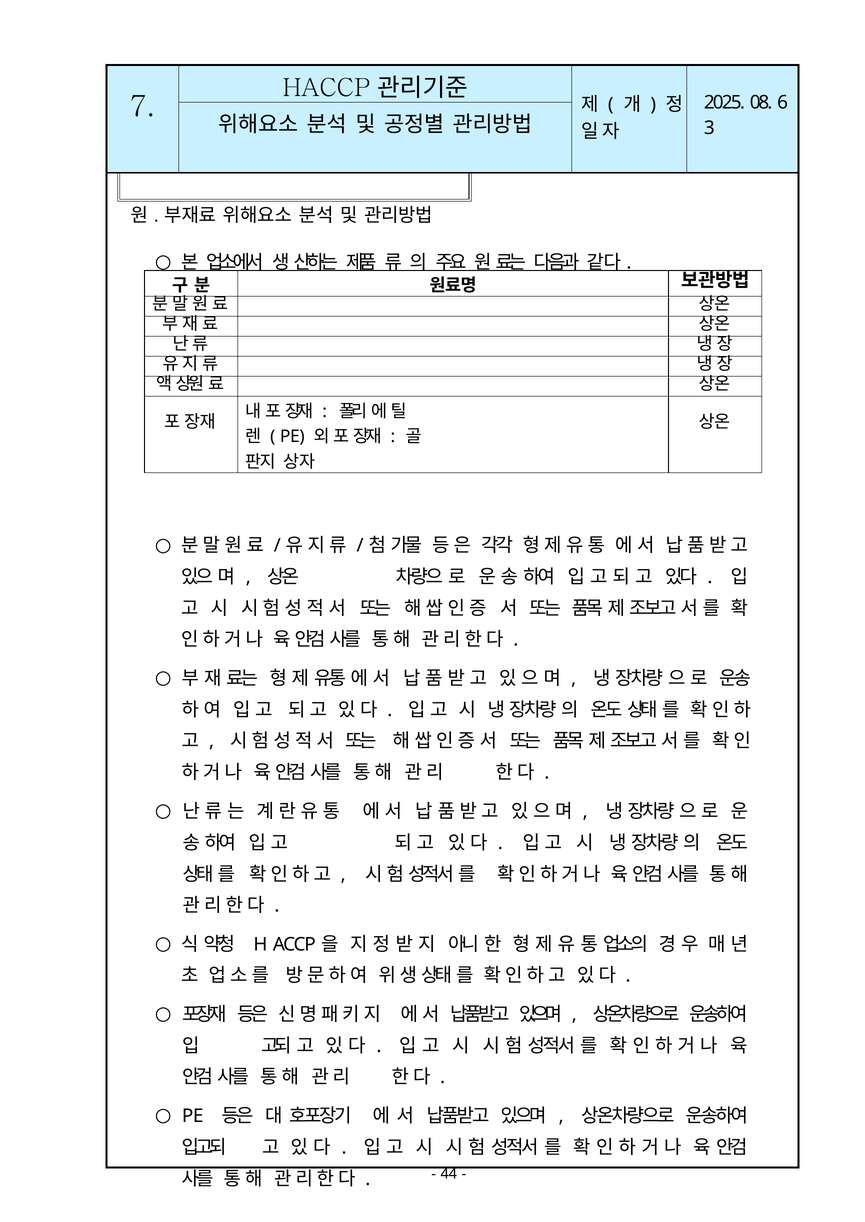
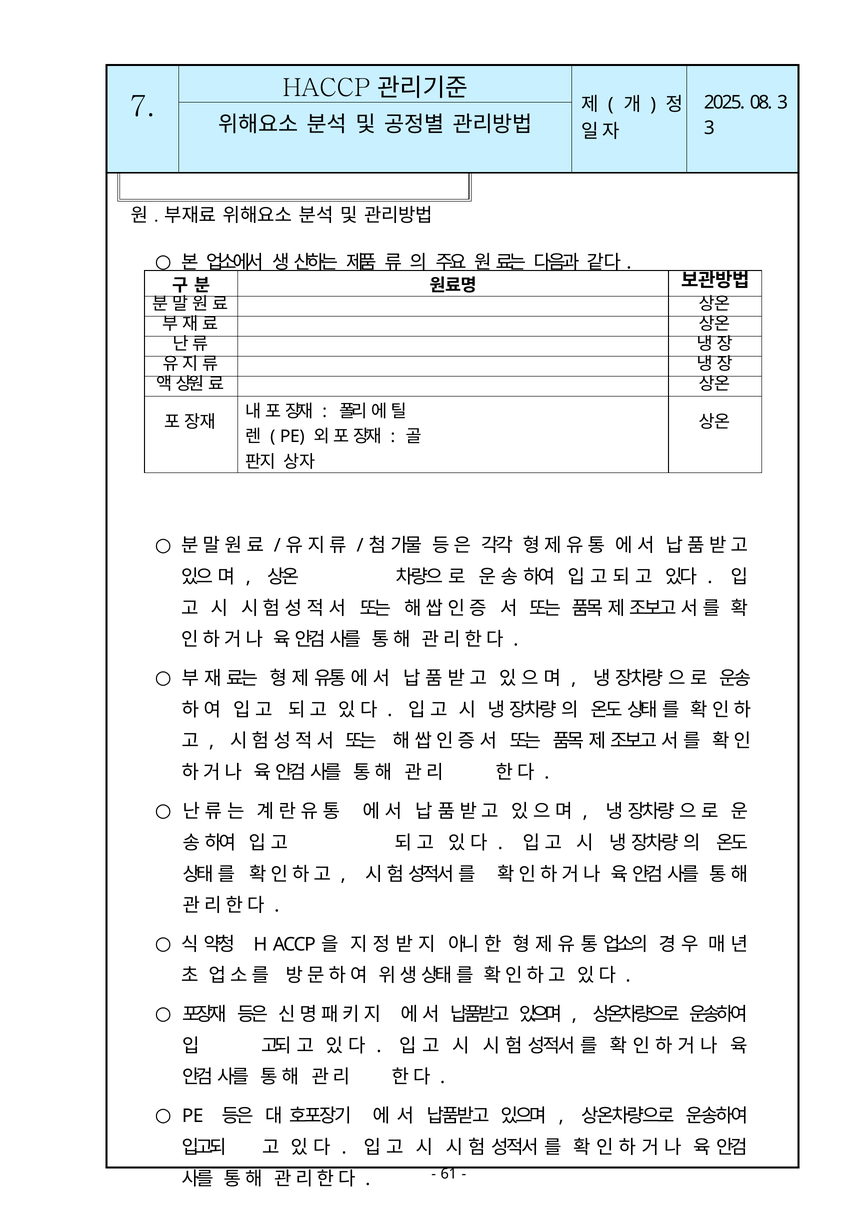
08 6: 6 -> 3 (783, 103)
44: 44 -> 61 (449, 1175)
